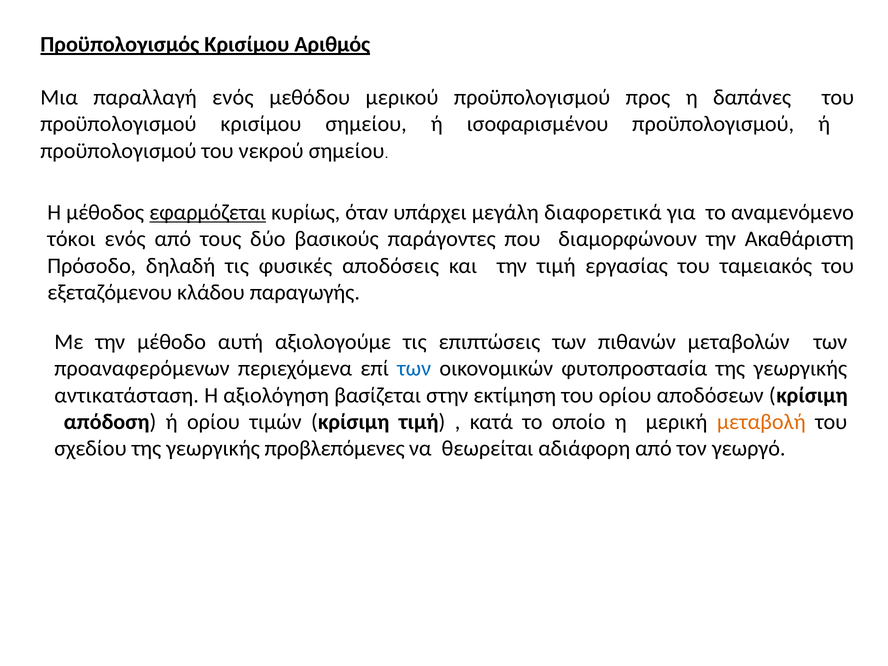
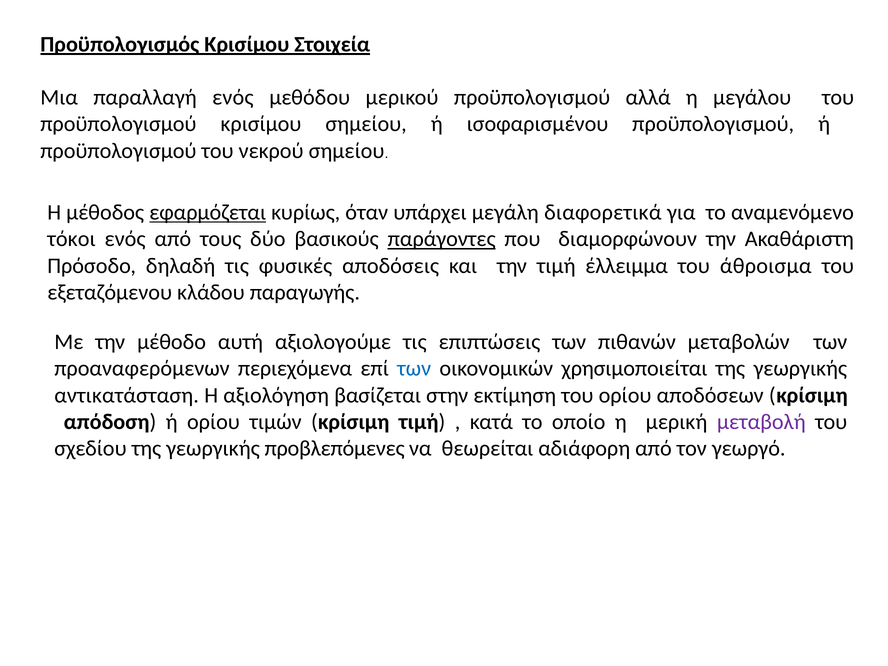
Αριθμός: Αριθμός -> Στοιχεία (332, 44)
προς: προς -> αλλά (648, 98)
δαπάνες: δαπάνες -> μεγάλου (752, 98)
παράγοντες underline: none -> present (442, 239)
εργασίας: εργασίας -> έλλειμμα (627, 266)
ταμειακός: ταμειακός -> άθροισμα (766, 266)
φυτοπροστασία: φυτοπροστασία -> χρησιμοποιείται (634, 369)
μεταβολή colour: orange -> purple (761, 422)
